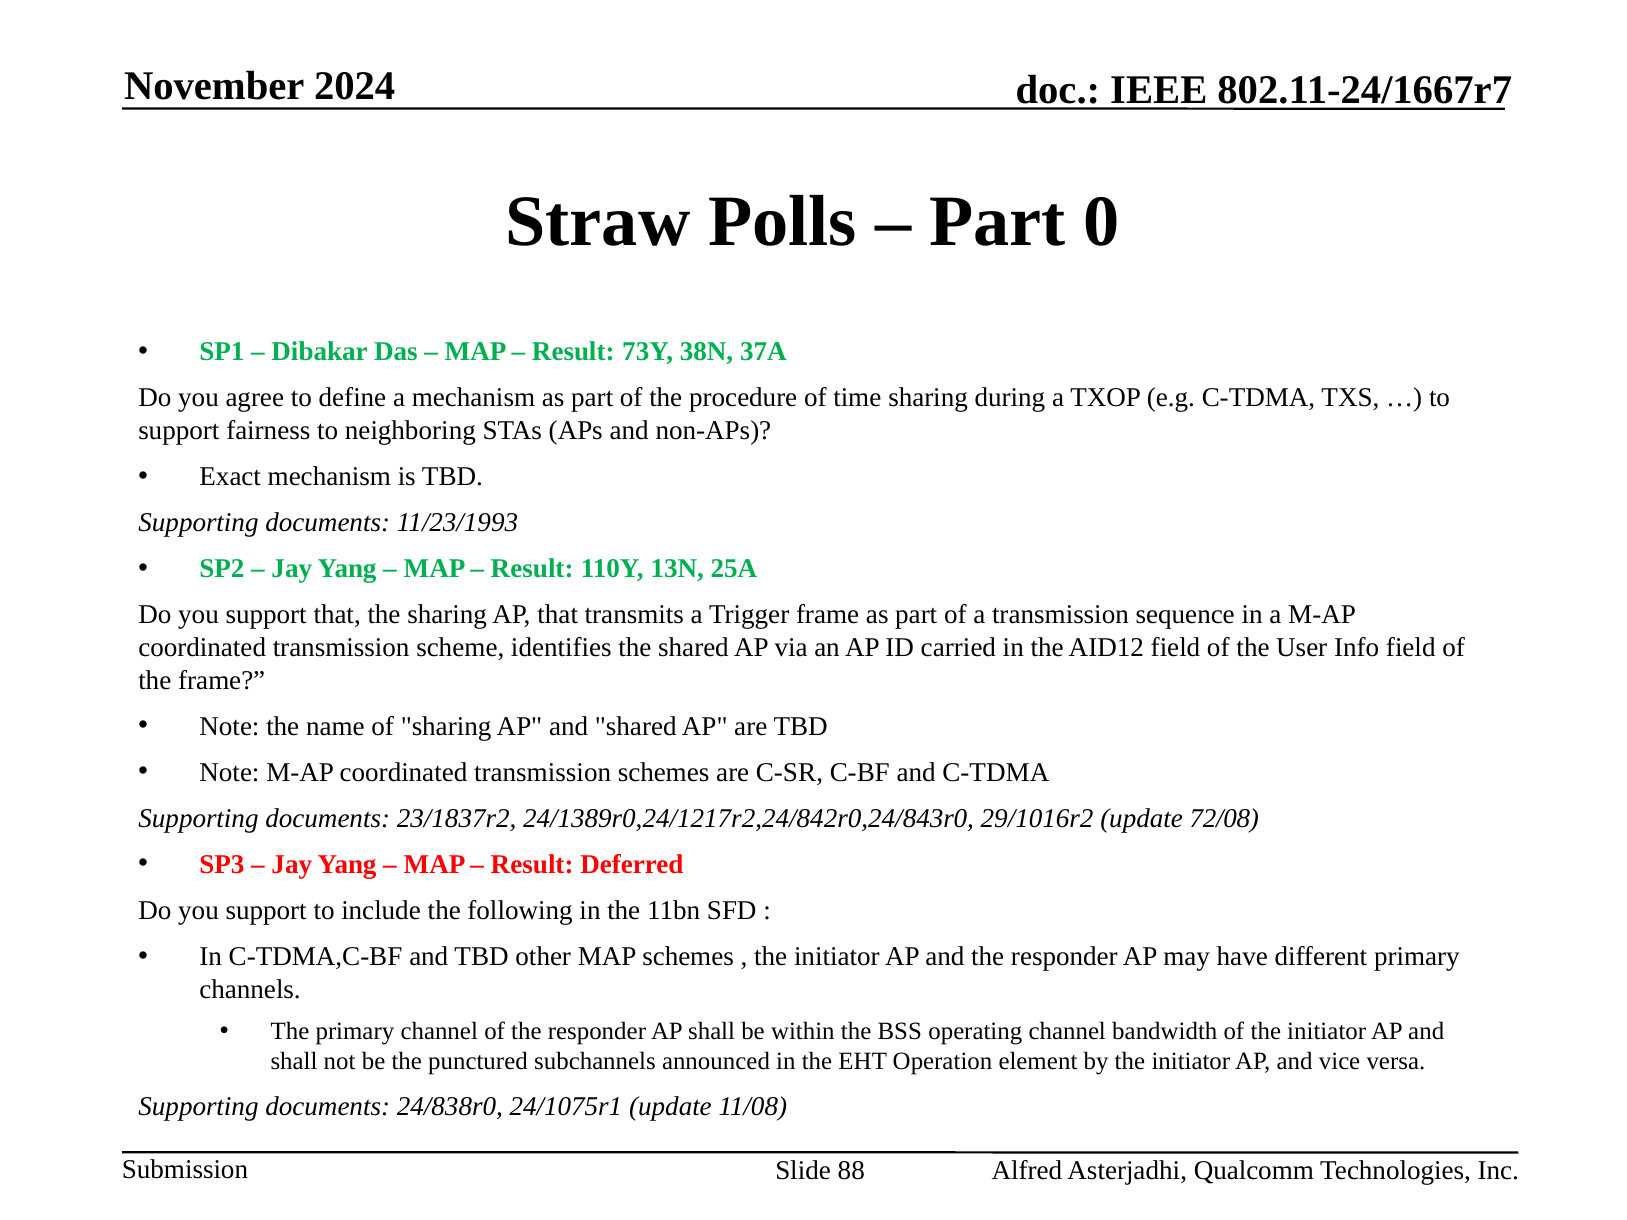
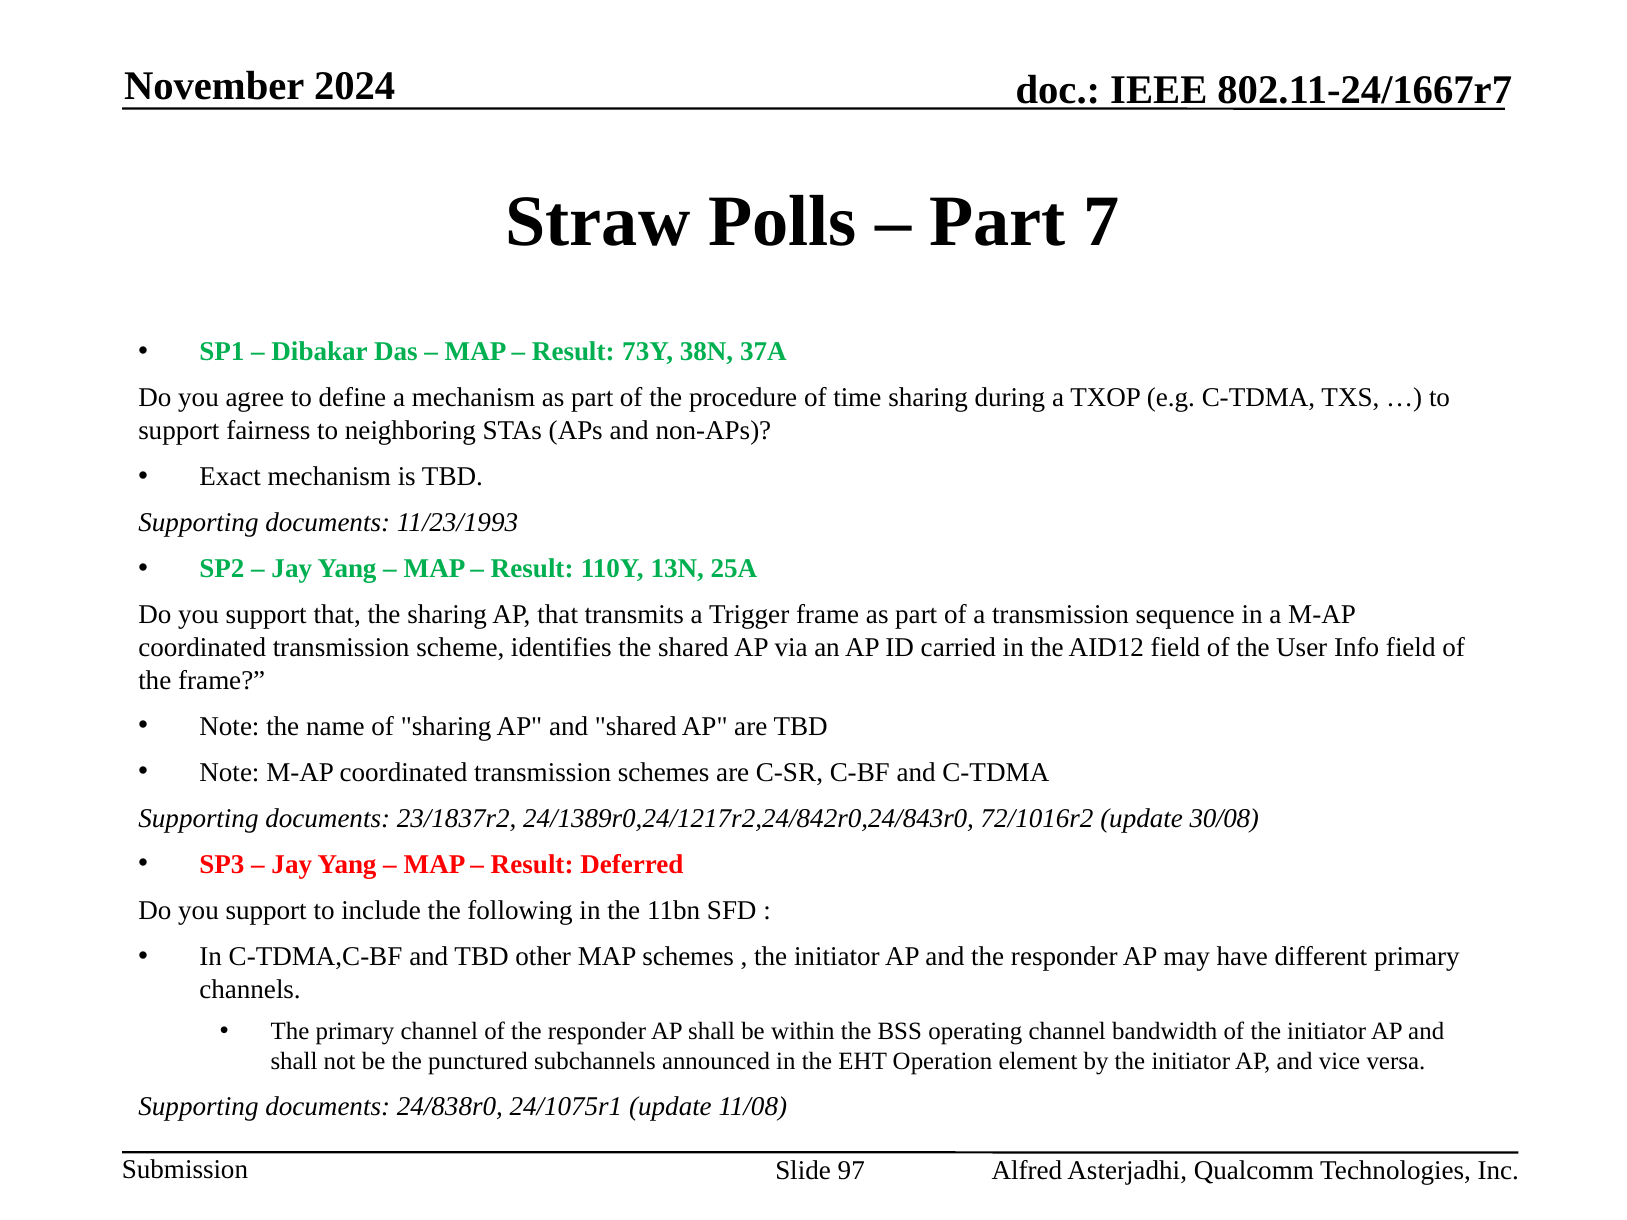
0: 0 -> 7 (1102, 222)
29/1016r2: 29/1016r2 -> 72/1016r2 (1037, 819)
72/08: 72/08 -> 30/08 (1224, 819)
88: 88 -> 97 (851, 1170)
